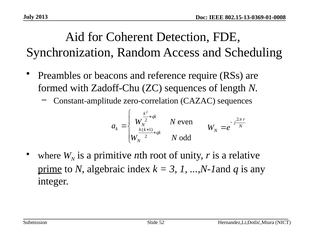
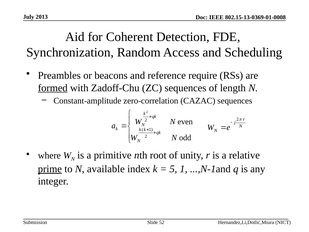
formed underline: none -> present (53, 88)
algebraic: algebraic -> available (106, 169)
3: 3 -> 5 (173, 169)
